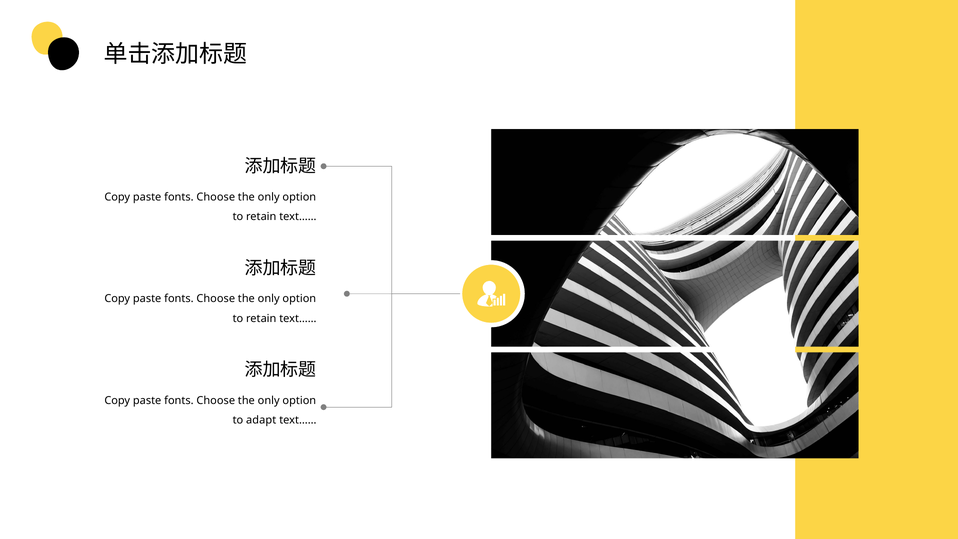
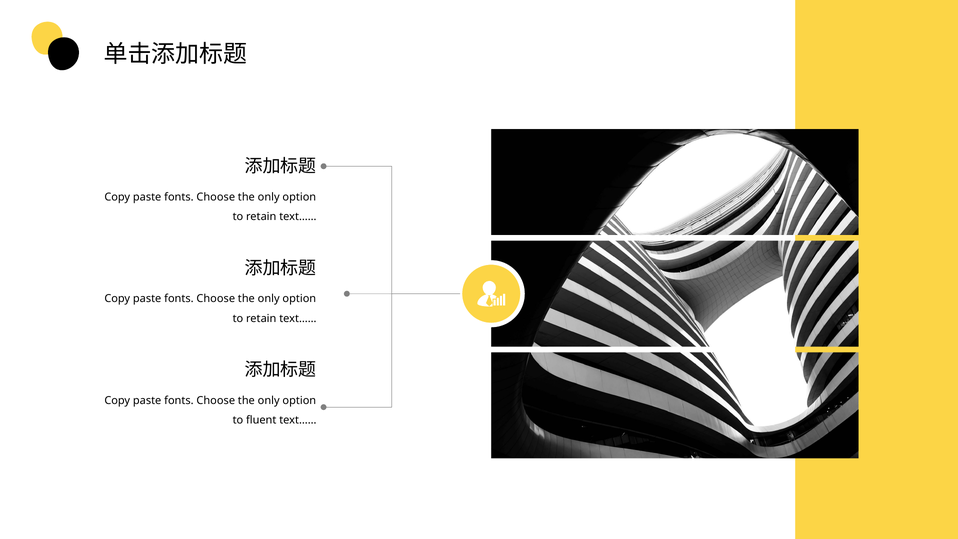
adapt: adapt -> fluent (261, 420)
